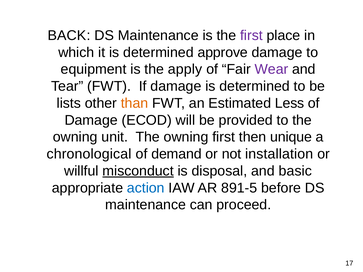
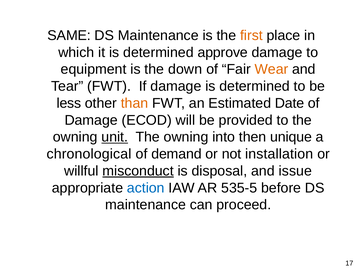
BACK: BACK -> SAME (69, 35)
first colour: purple -> orange (251, 35)
apply: apply -> down (185, 69)
Wear colour: purple -> orange (271, 69)
lists: lists -> less (69, 103)
Less: Less -> Date (290, 103)
unit underline: none -> present (115, 137)
owning first: first -> into (224, 137)
basic: basic -> issue (295, 171)
891-5: 891-5 -> 535-5 (239, 188)
